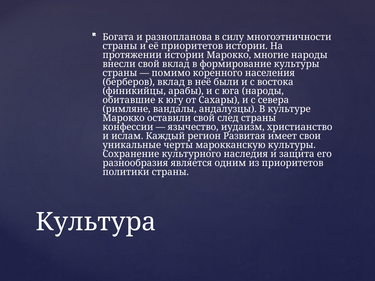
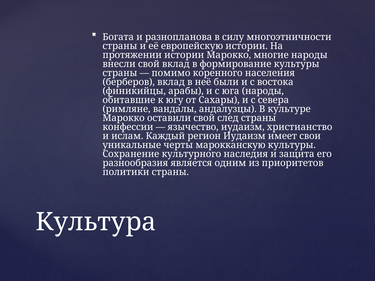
её приоритетов: приоритетов -> европейскую (192, 46)
регион Развитая: Развитая -> Иудаизм (244, 136)
